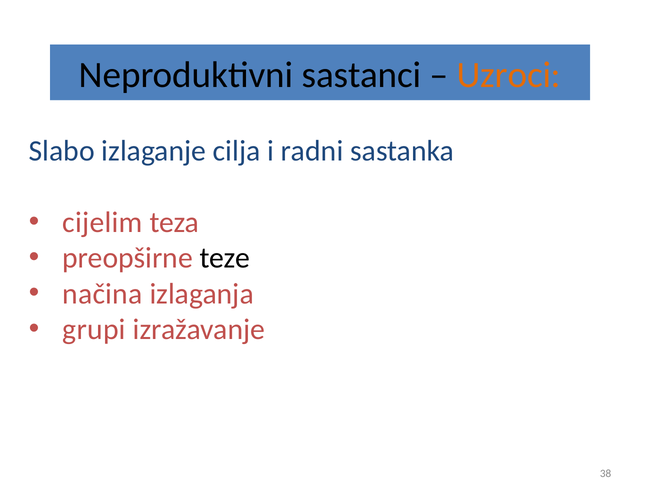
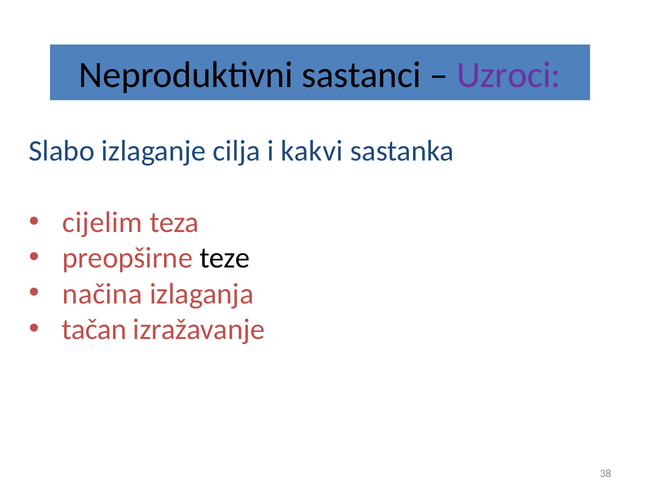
Uzroci colour: orange -> purple (509, 75)
radni: radni -> kakvi (312, 151)
grupi: grupi -> tačan (94, 329)
